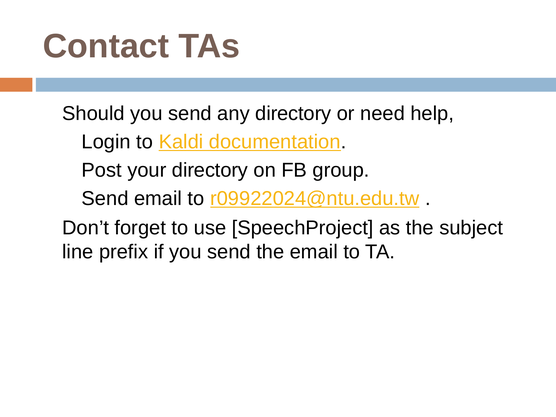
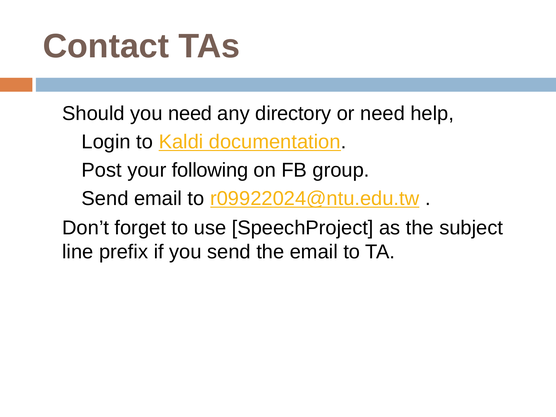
Should you send: send -> need (190, 113)
your directory: directory -> following (210, 170)
